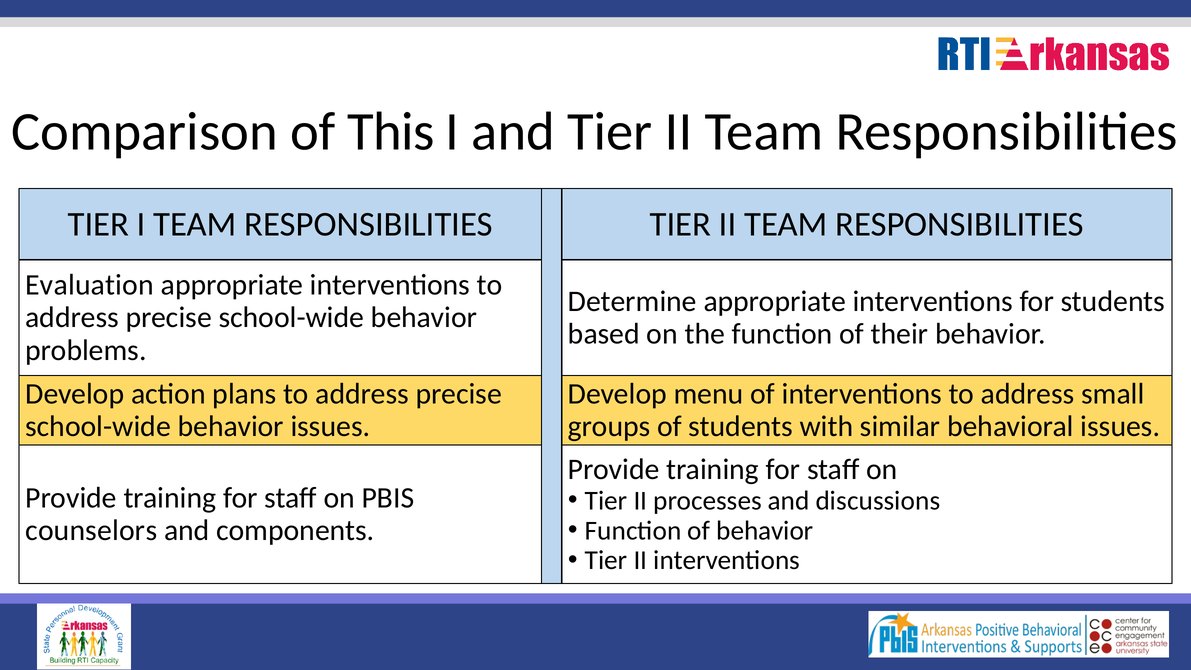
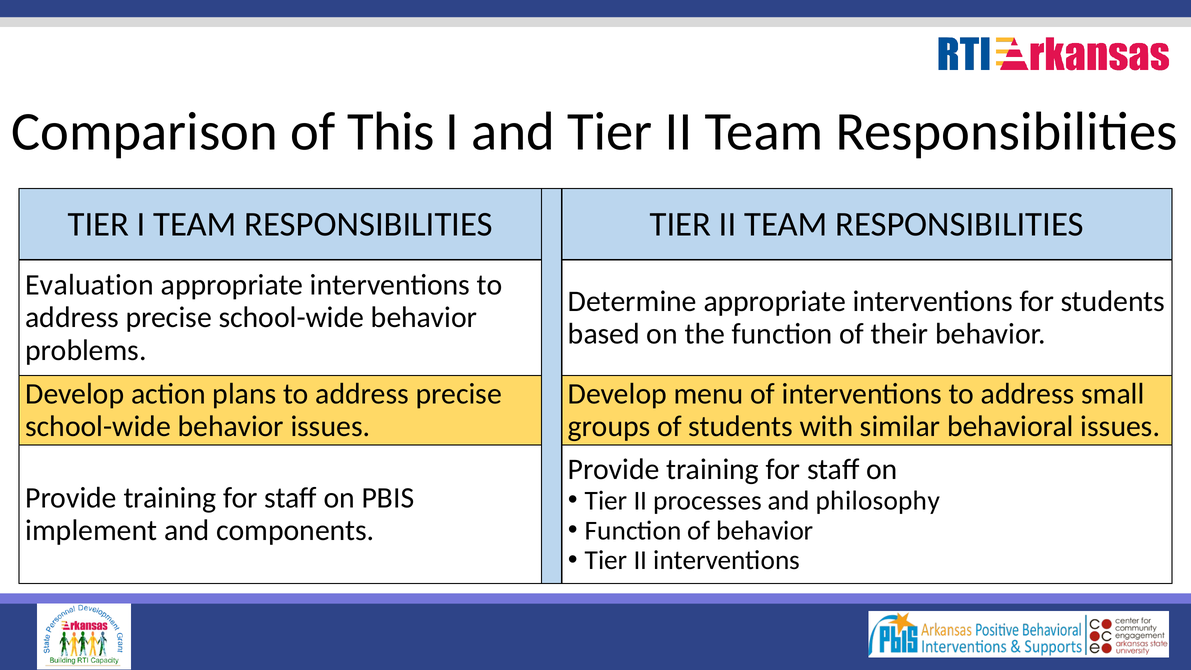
discussions: discussions -> philosophy (878, 501)
counselors: counselors -> implement (91, 531)
